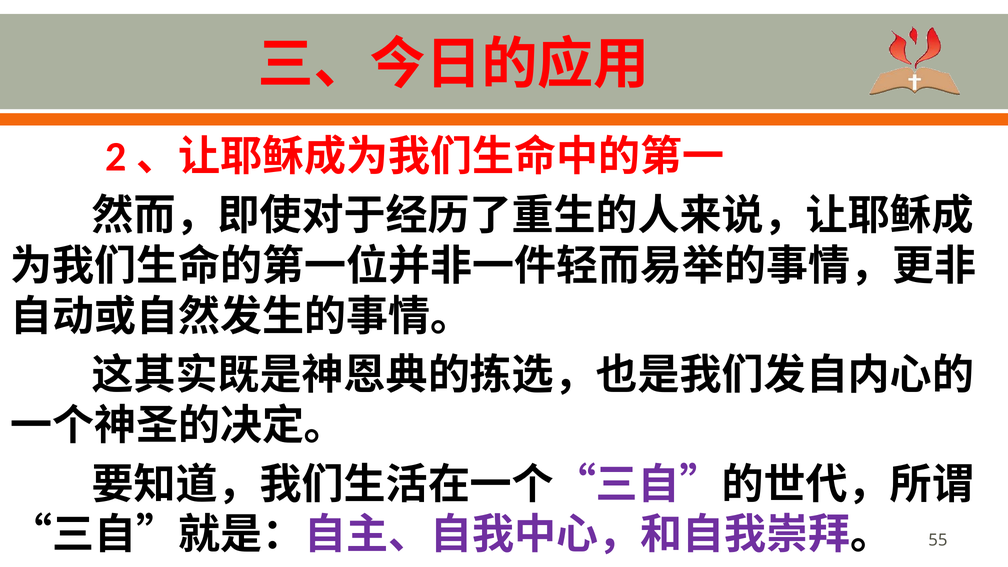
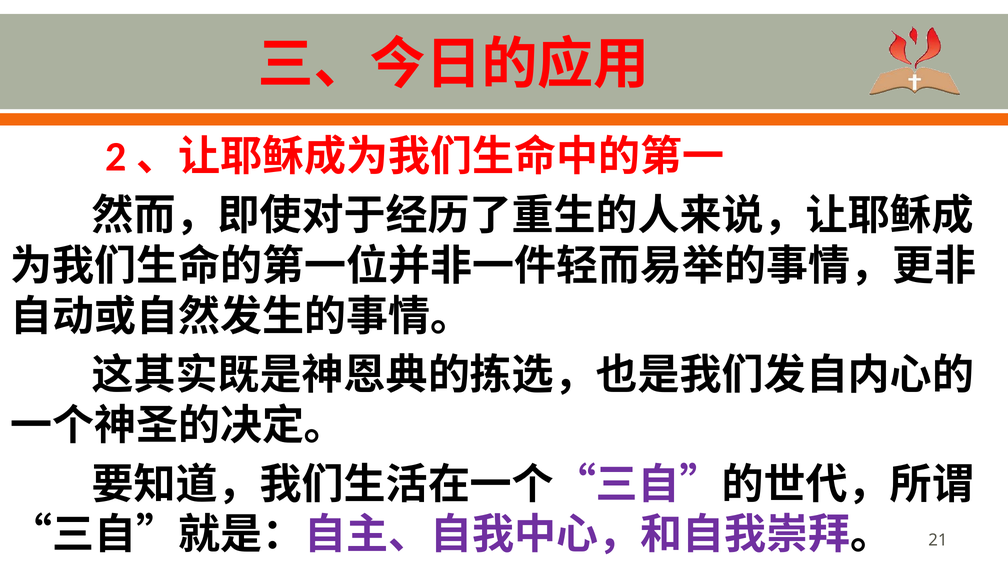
55: 55 -> 21 (938, 540)
